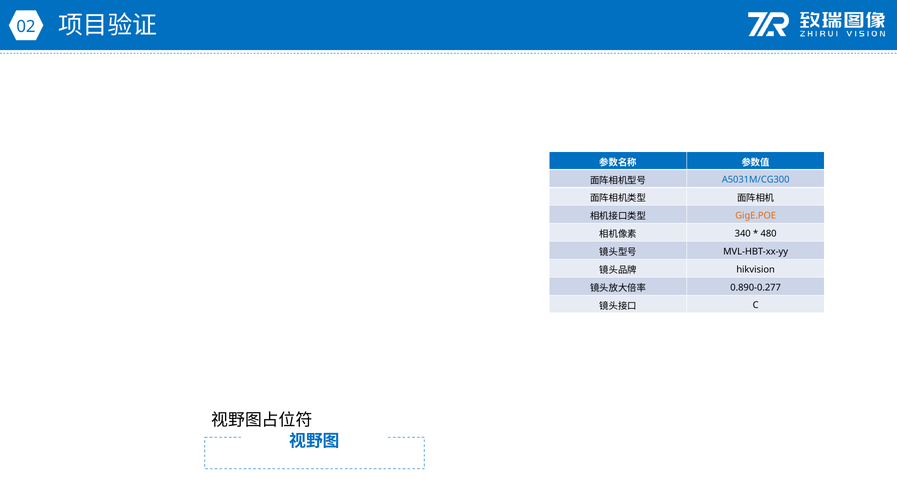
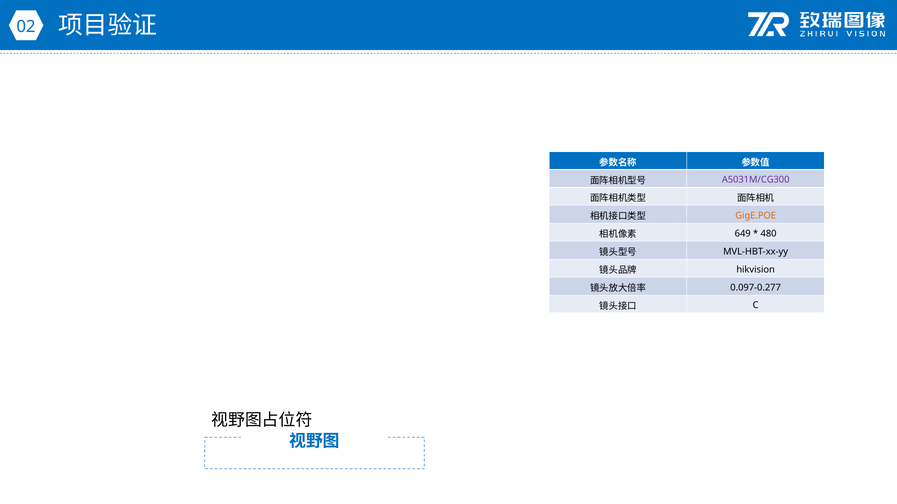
A5031M/CG300 colour: blue -> purple (756, 180)
340: 340 -> 649 (743, 234)
0.890-0.277: 0.890-0.277 -> 0.097-0.277 (756, 288)
